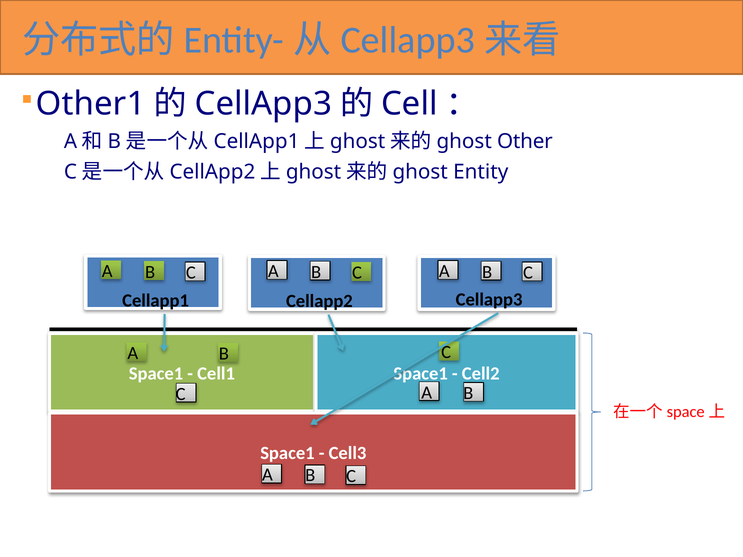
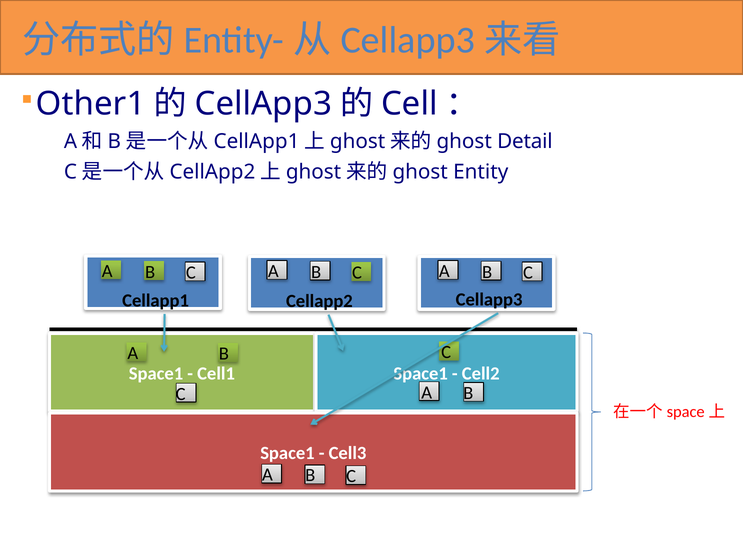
Other: Other -> Detail (525, 141)
